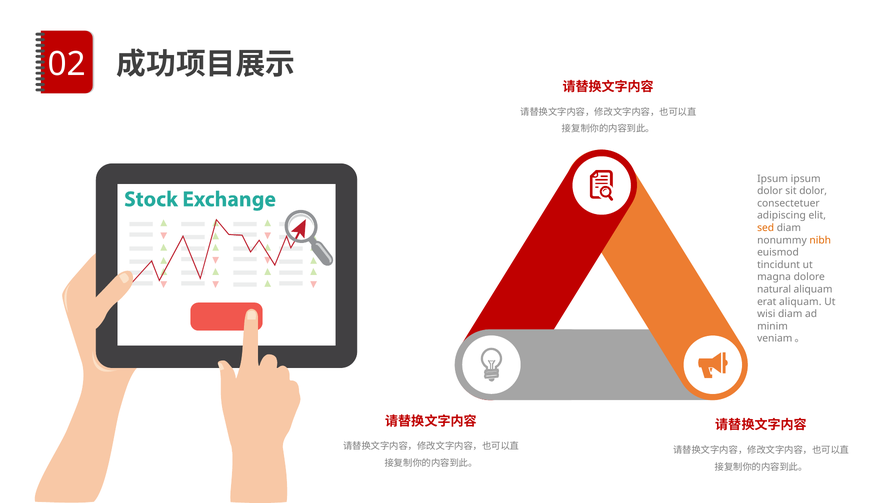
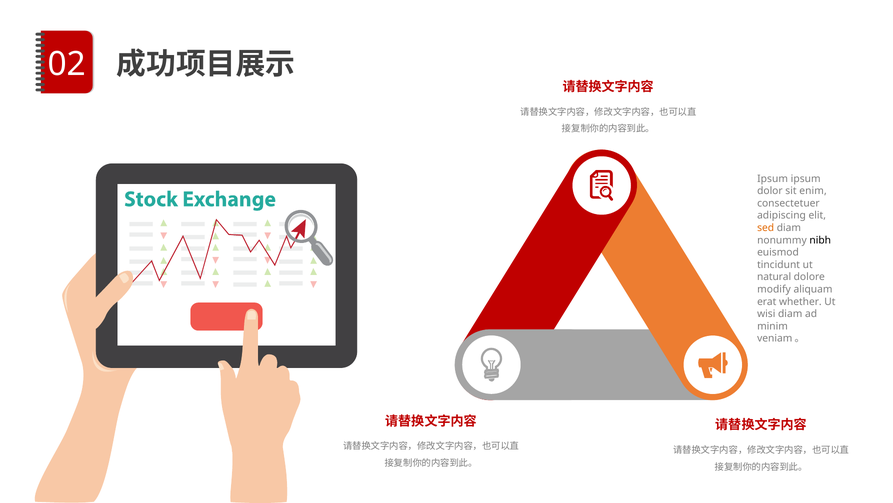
sit dolor: dolor -> enim (813, 191)
nibh colour: orange -> black (820, 240)
magna: magna -> natural (774, 277)
natural: natural -> modify (774, 289)
erat aliquam: aliquam -> whether (800, 301)
